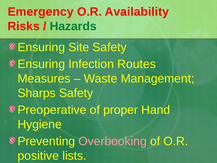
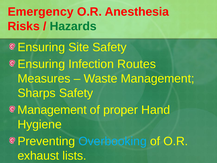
Availability: Availability -> Anesthesia (137, 12)
Preoperative: Preoperative -> Management (52, 110)
Overbooking colour: pink -> light blue (113, 141)
positive: positive -> exhaust (38, 156)
